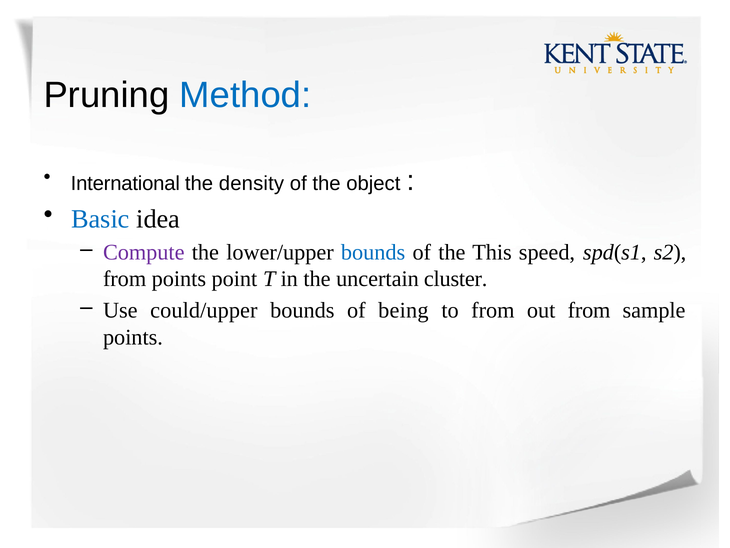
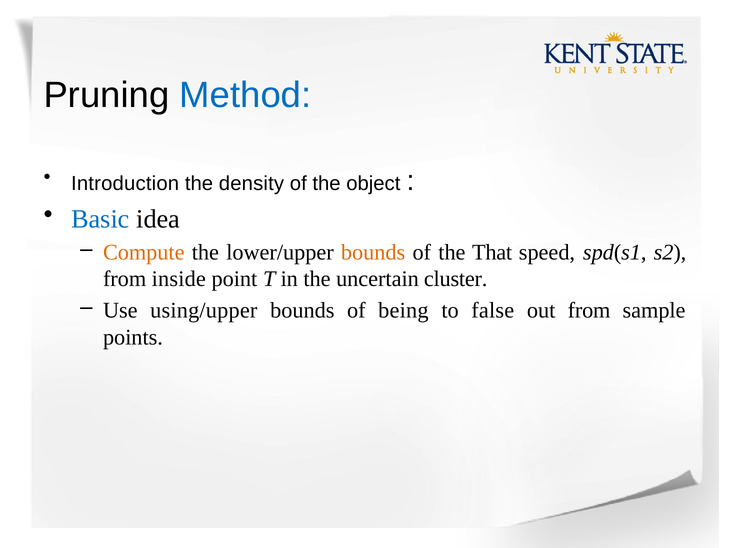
International: International -> Introduction (125, 183)
Compute colour: purple -> orange (144, 252)
bounds colour: blue -> orange (373, 252)
This: This -> That (492, 252)
from points: points -> inside (179, 279)
could/upper: could/upper -> using/upper (204, 310)
to from: from -> false (493, 310)
